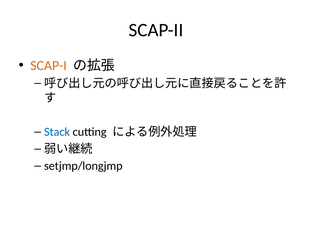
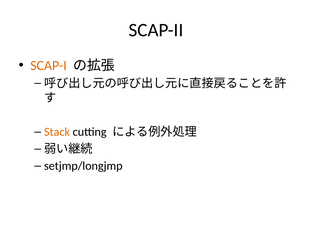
Stack colour: blue -> orange (57, 132)
